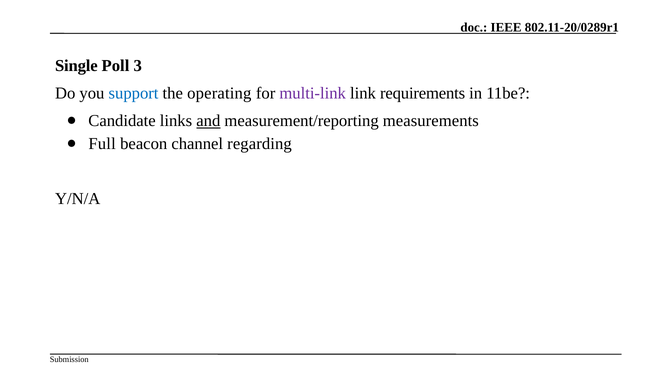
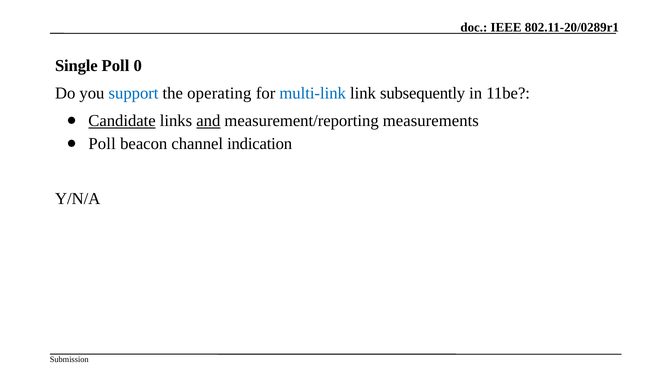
3: 3 -> 0 (138, 65)
multi-link colour: purple -> blue (313, 93)
requirements: requirements -> subsequently (423, 93)
Candidate underline: none -> present (122, 121)
Full: Full -> Poll (102, 144)
regarding: regarding -> indication (260, 144)
